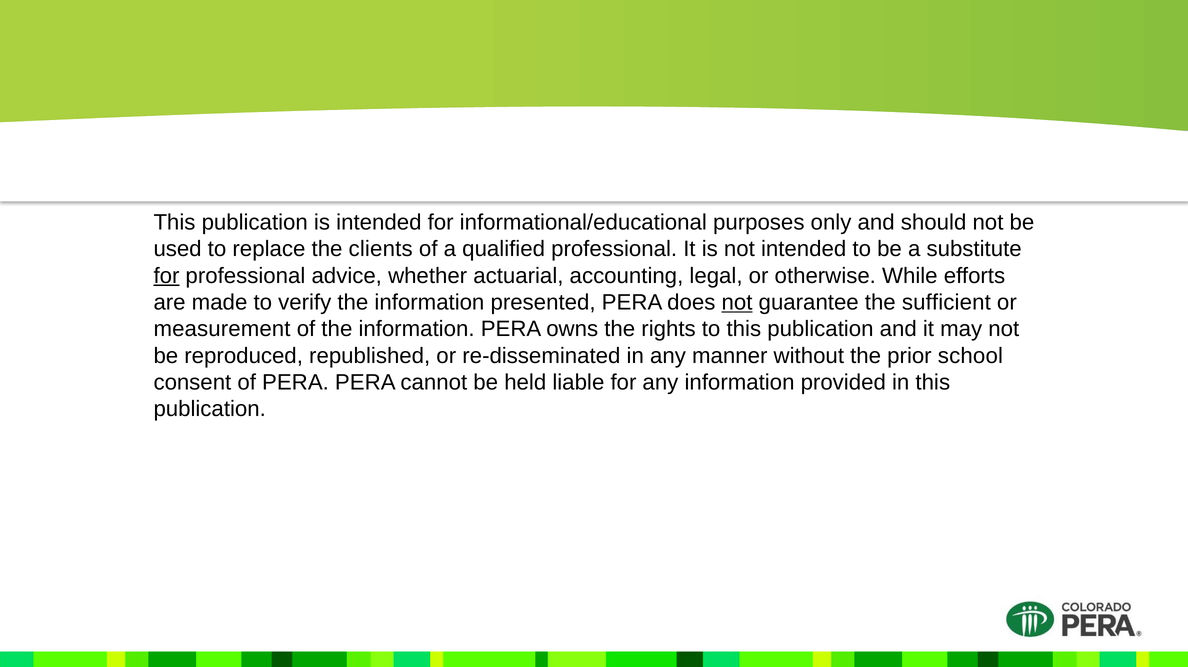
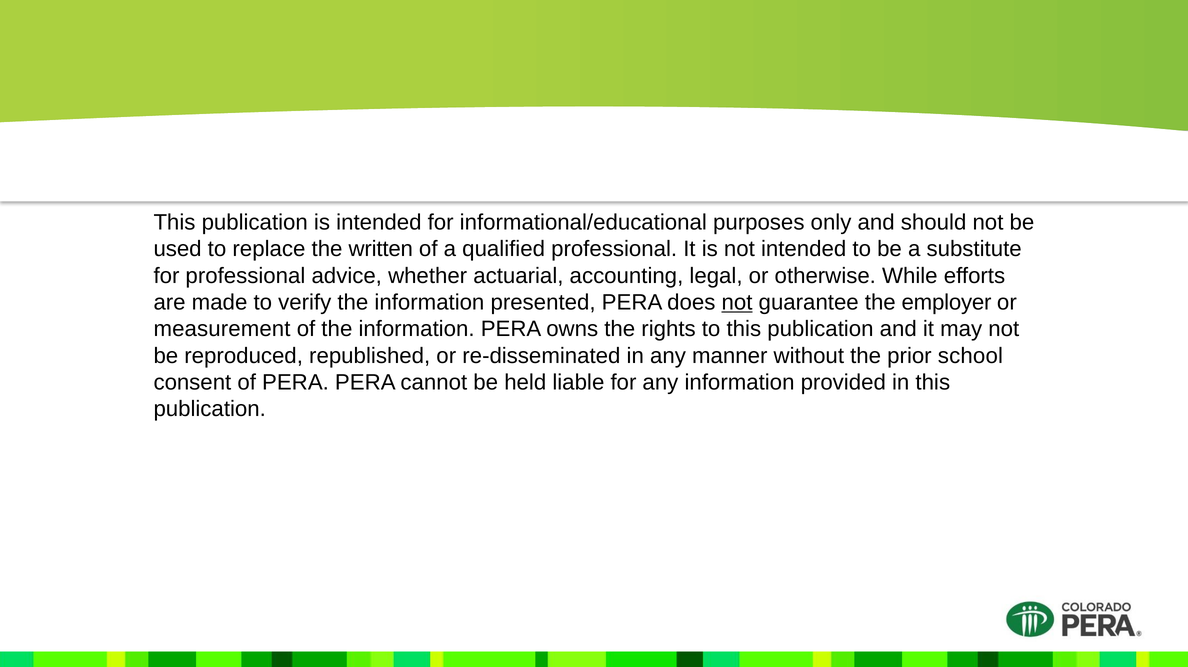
clients: clients -> written (381, 249)
for underline: present -> none (166, 276)
sufficient: sufficient -> employer (947, 303)
